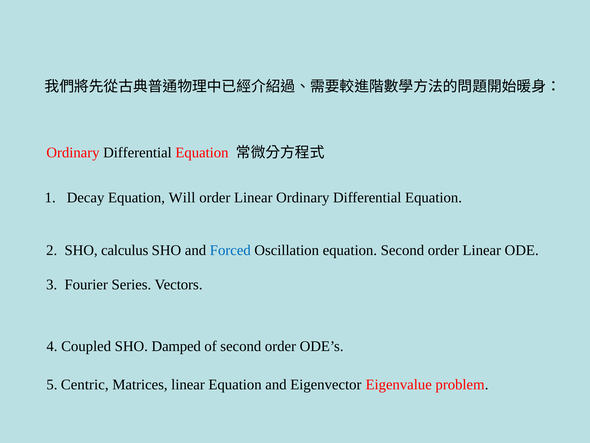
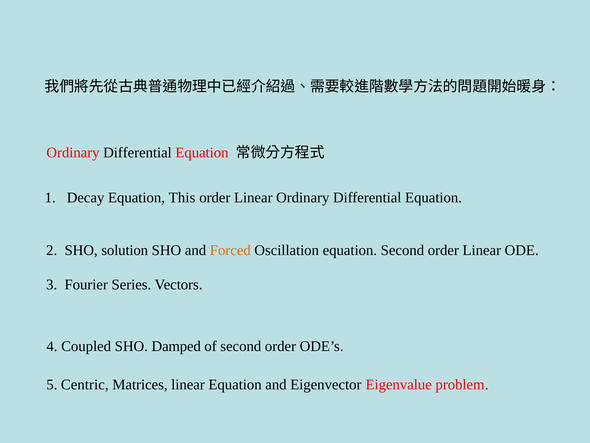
Will: Will -> This (182, 197)
calculus: calculus -> solution (125, 250)
Forced colour: blue -> orange (230, 250)
